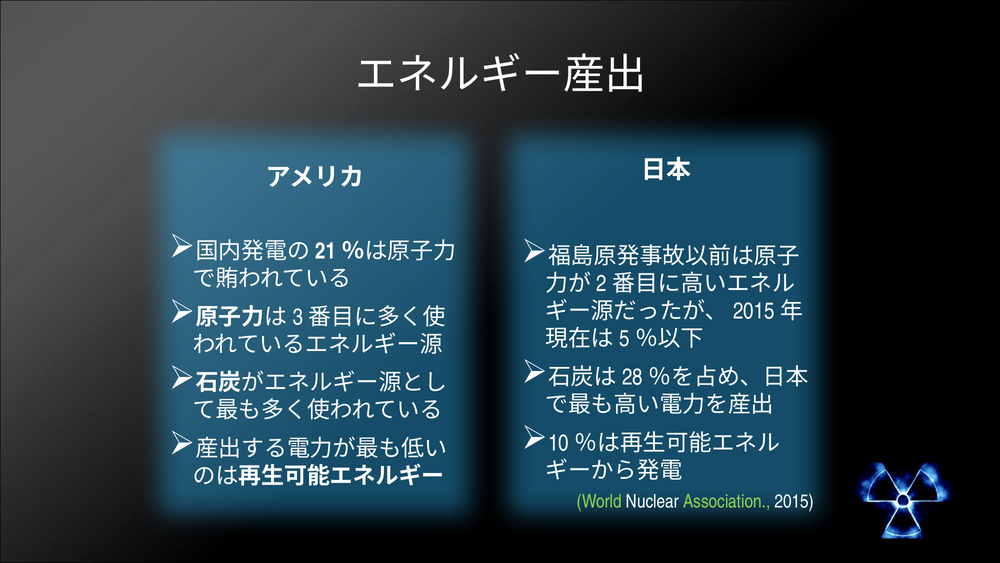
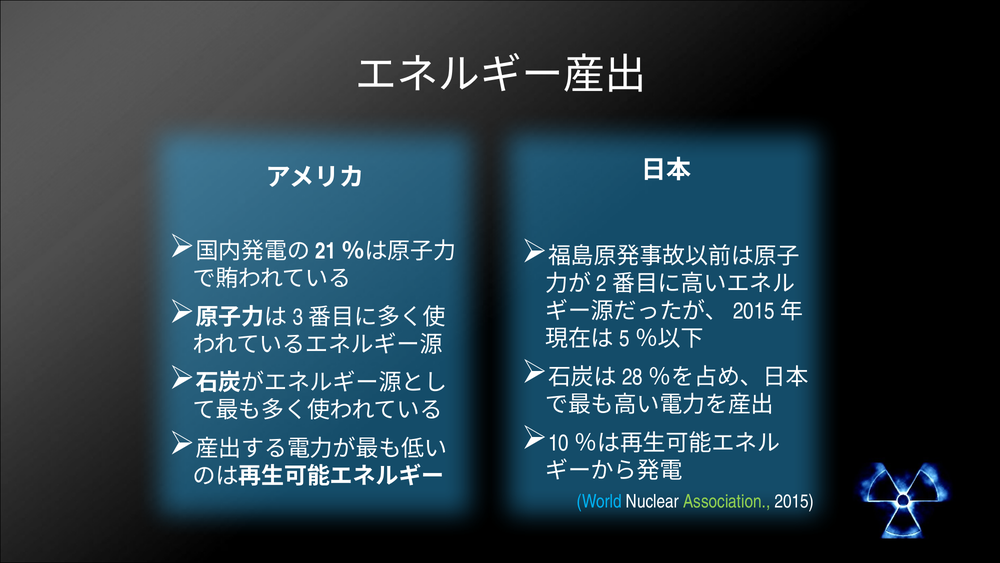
World colour: light green -> light blue (599, 501)
